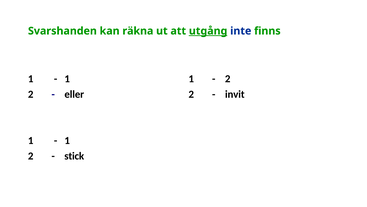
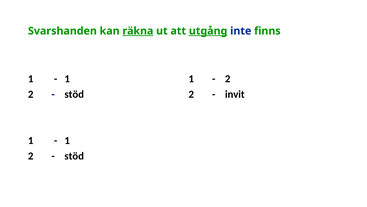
räkna underline: none -> present (138, 31)
eller: eller -> stöd (74, 94)
stick: stick -> stöd (74, 156)
